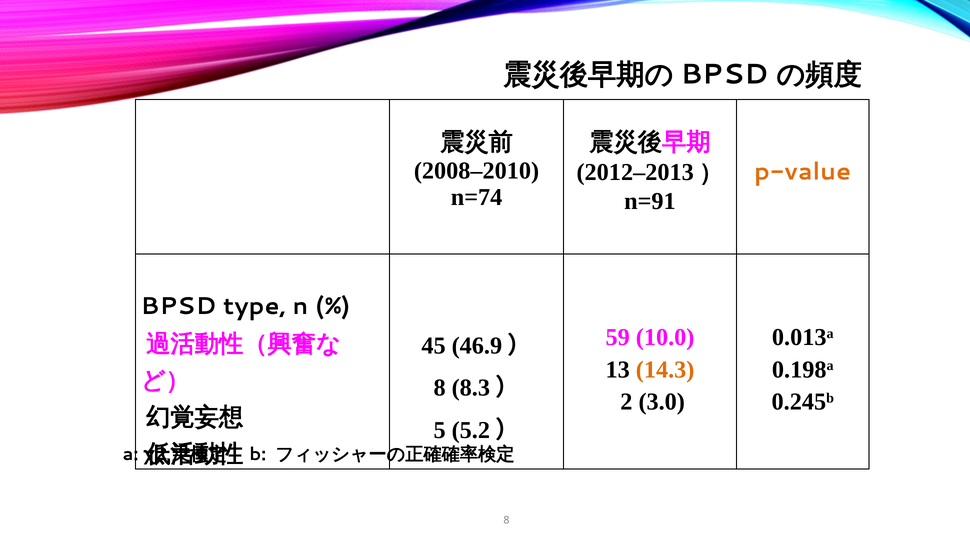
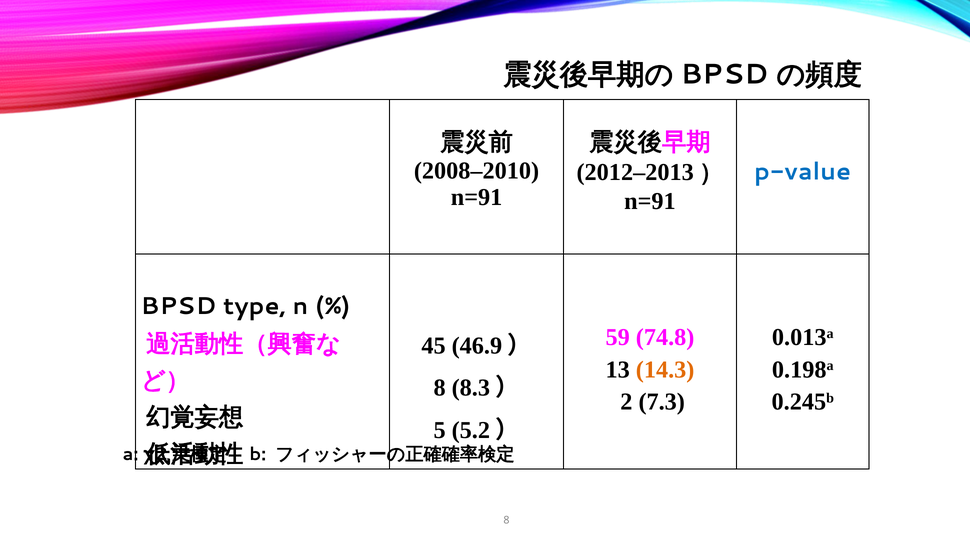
p-value colour: orange -> blue (803, 172)
n=74: n=74 -> n=91 (477, 197)
10.0: 10.0 -> 74.8 (665, 337)
3.0: 3.0 -> 7.3 (662, 402)
